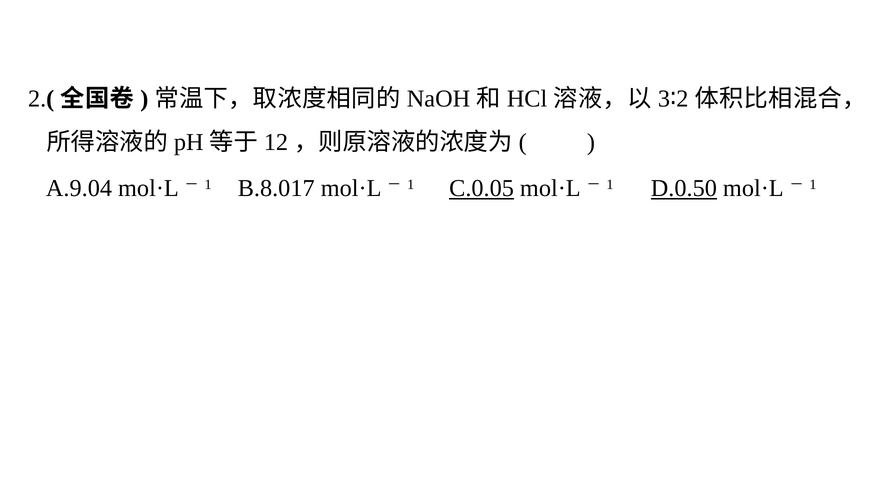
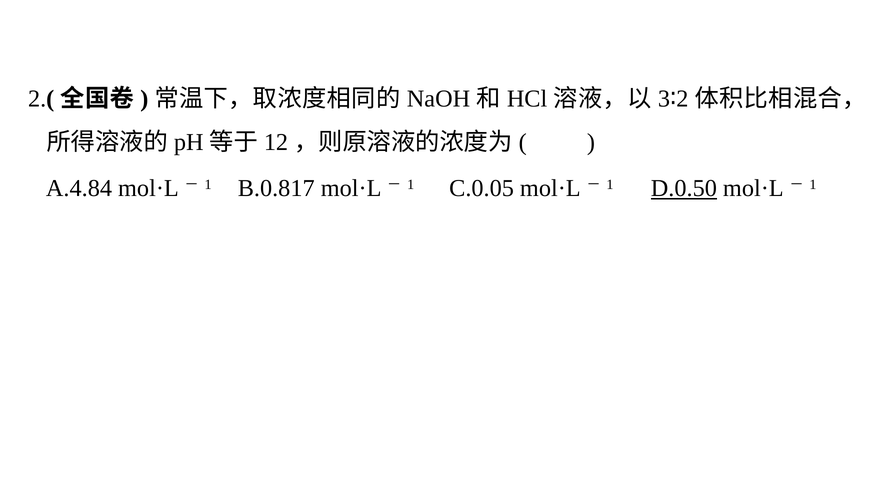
A.9.04: A.9.04 -> A.4.84 (79, 188)
B.8.017: B.8.017 -> B.0.817 (276, 188)
C.0.05 underline: present -> none (482, 188)
